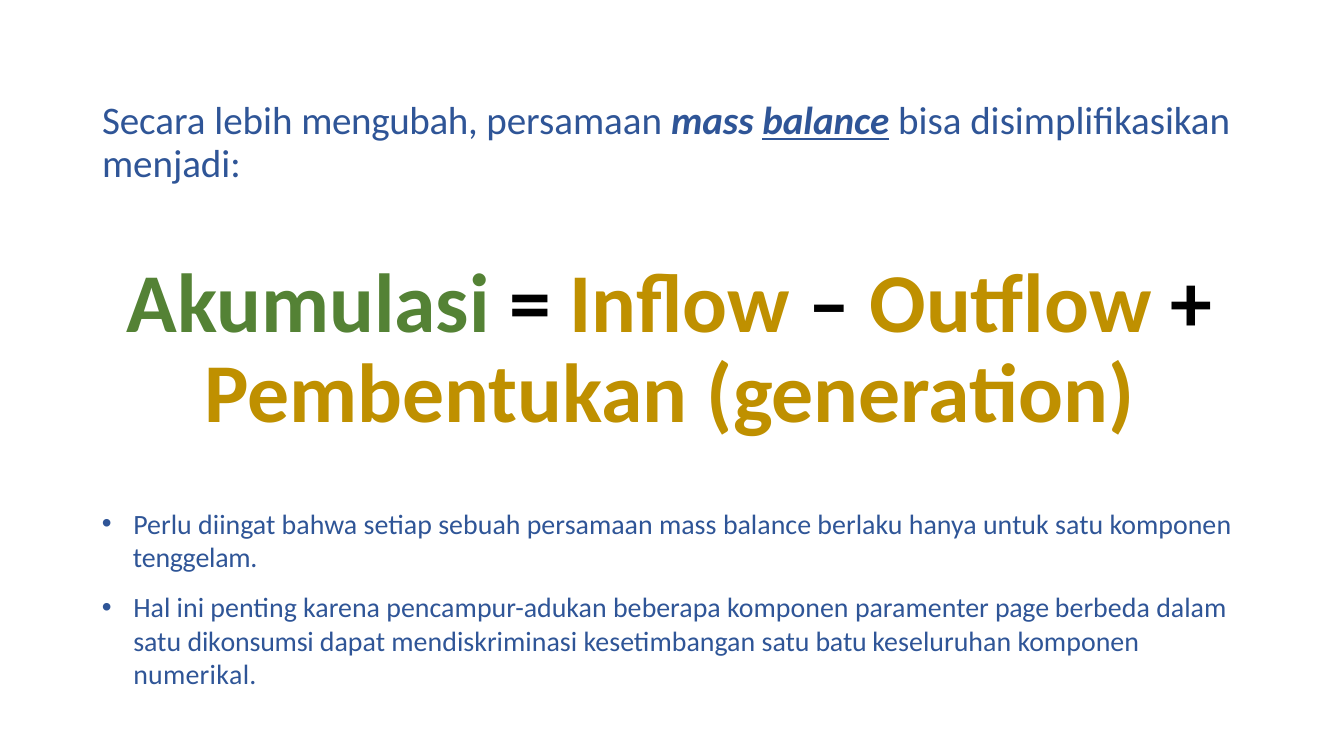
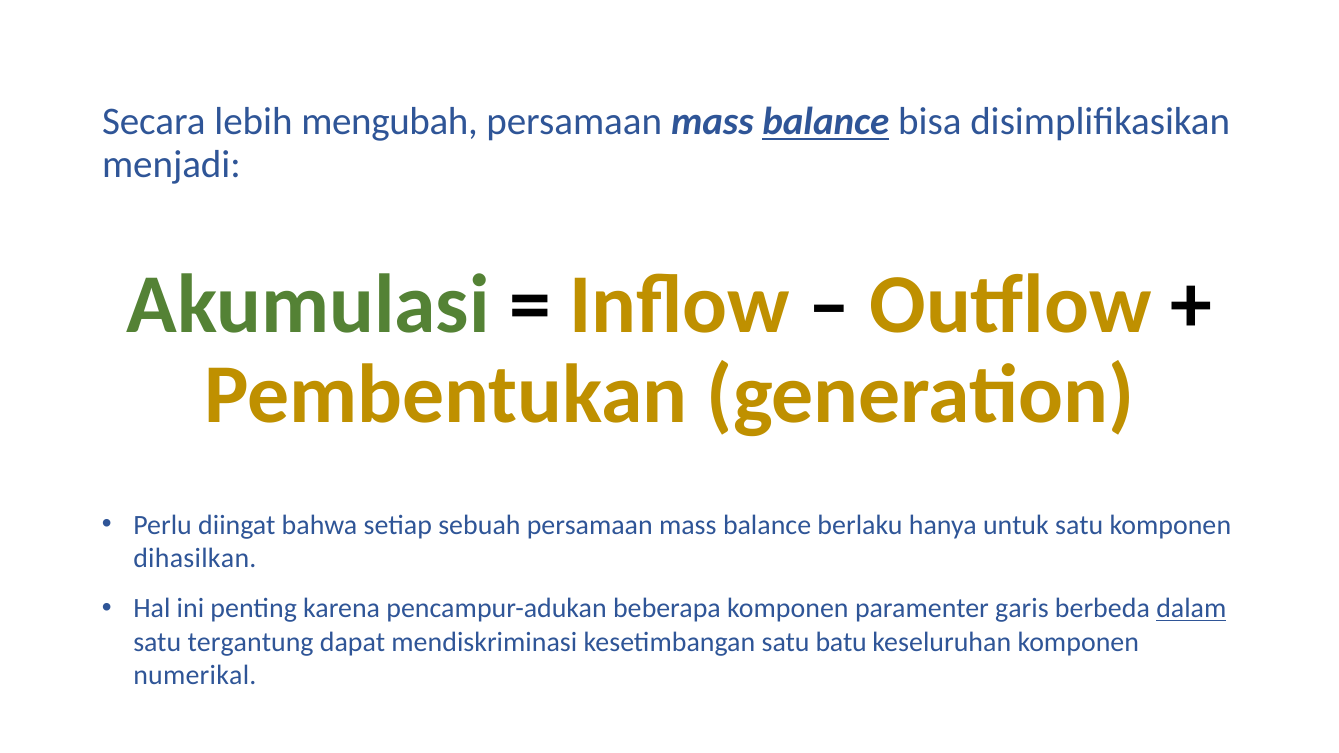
tenggelam: tenggelam -> dihasilkan (195, 558)
page: page -> garis (1022, 609)
dalam underline: none -> present (1191, 609)
dikonsumsi: dikonsumsi -> tergantung (251, 642)
